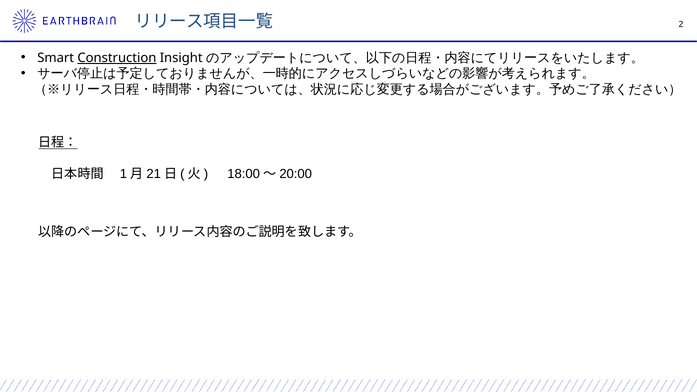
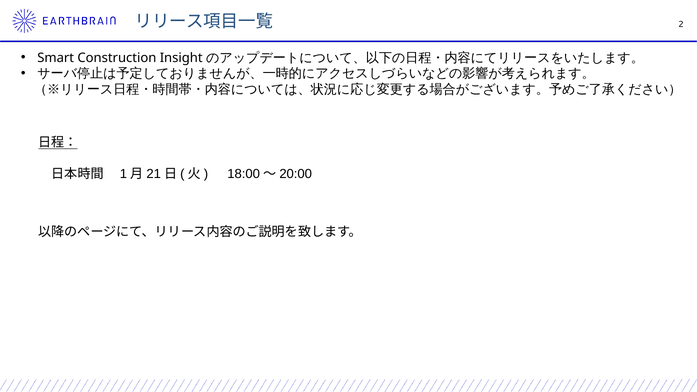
Construction underline: present -> none (117, 58)
